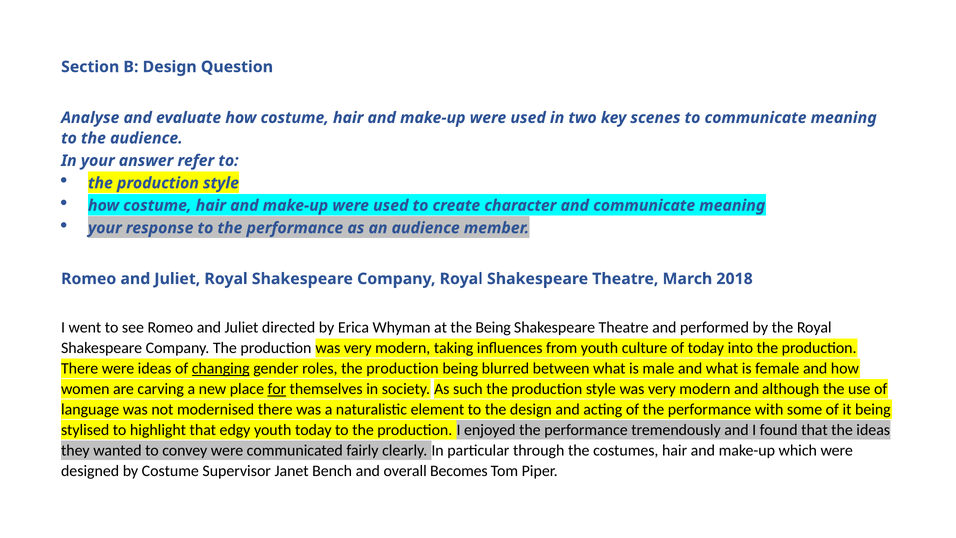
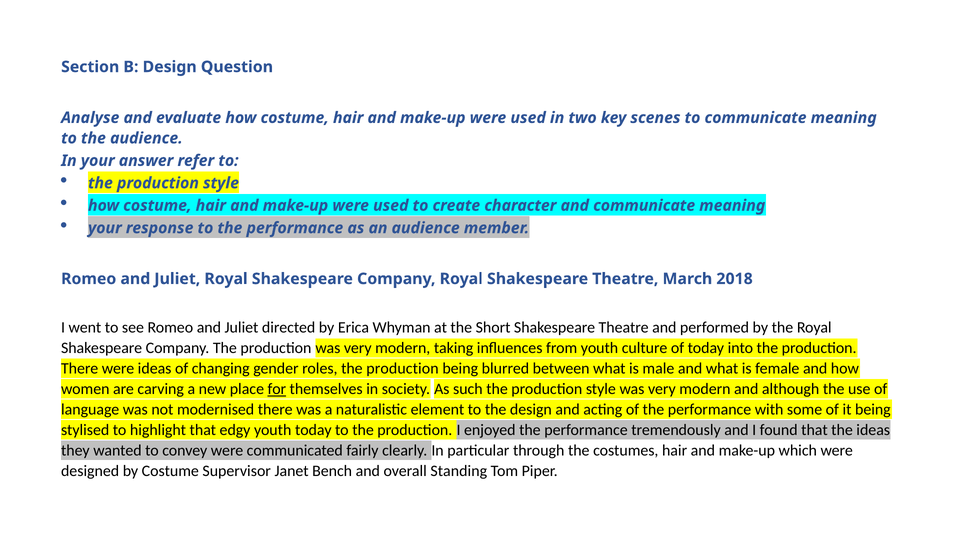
the Being: Being -> Short (493, 328)
changing underline: present -> none (221, 368)
Becomes: Becomes -> Standing (459, 471)
